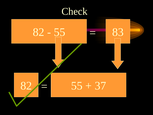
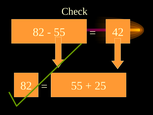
83: 83 -> 42 (118, 32)
37: 37 -> 25 (100, 86)
